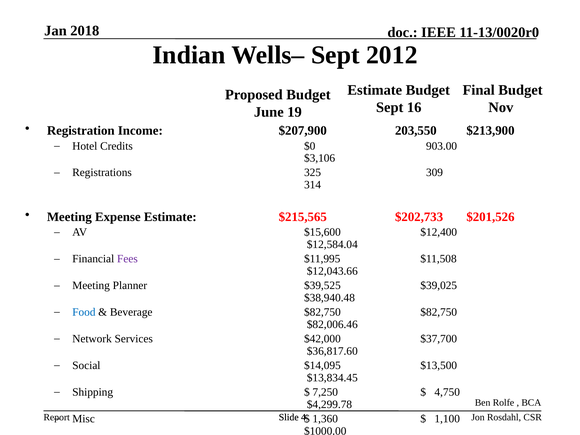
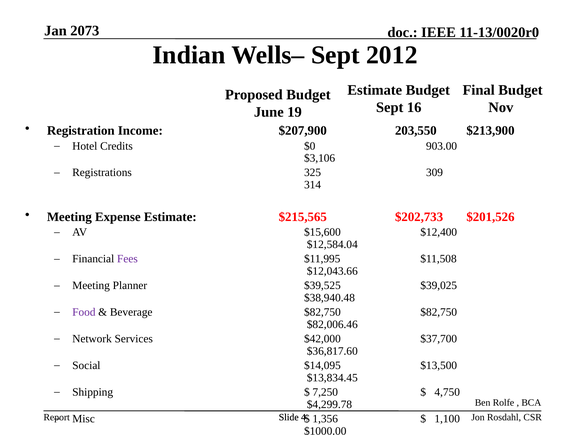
2018: 2018 -> 2073 (85, 31)
Food colour: blue -> purple (84, 312)
1,360: 1,360 -> 1,356 (325, 419)
